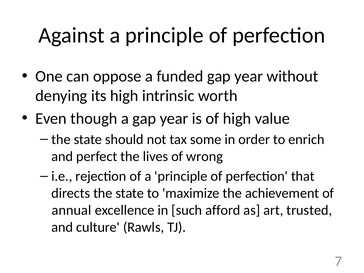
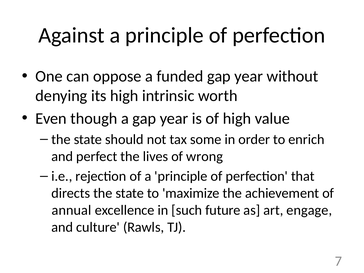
afford: afford -> future (223, 210)
trusted: trusted -> engage (309, 210)
